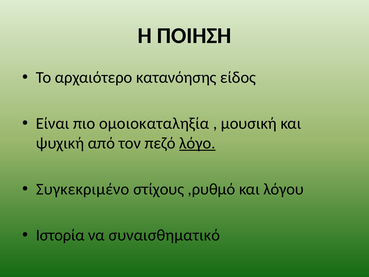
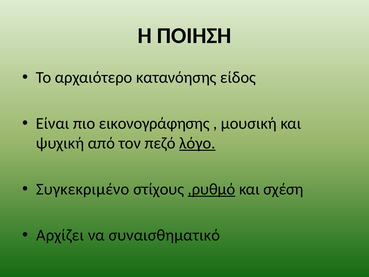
ομοιοκαταληξία: ομοιοκαταληξία -> εικονογράφησης (154, 123)
,ρυθμό underline: none -> present (212, 189)
λόγου: λόγου -> σχέση (283, 189)
Ιστορία: Ιστορία -> Αρχίζει (60, 235)
